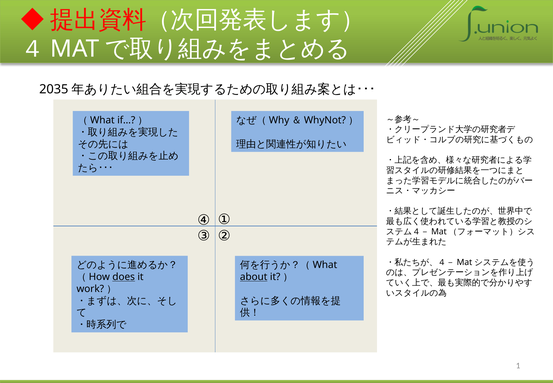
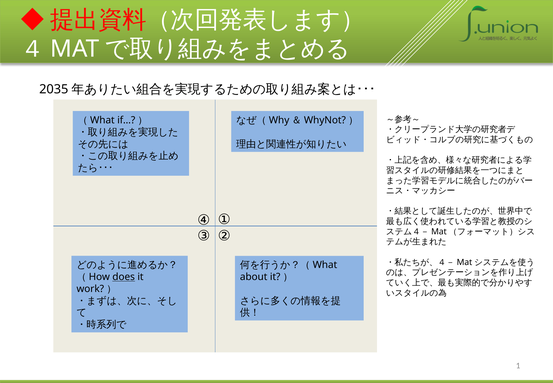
about underline: present -> none (254, 277)
